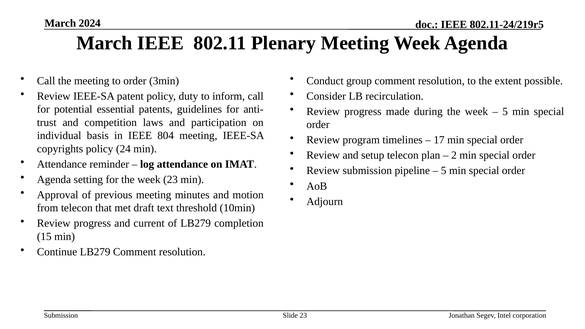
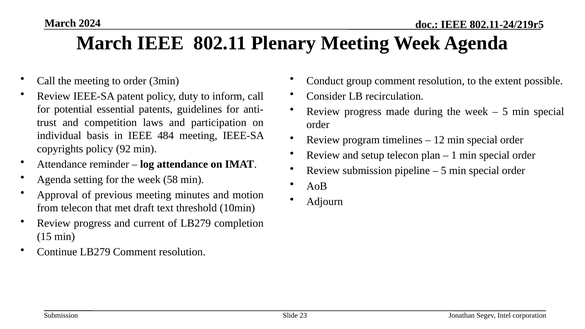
804: 804 -> 484 (166, 136)
17: 17 -> 12 (439, 140)
24: 24 -> 92 (123, 149)
2: 2 -> 1 (454, 155)
week 23: 23 -> 58 (170, 180)
